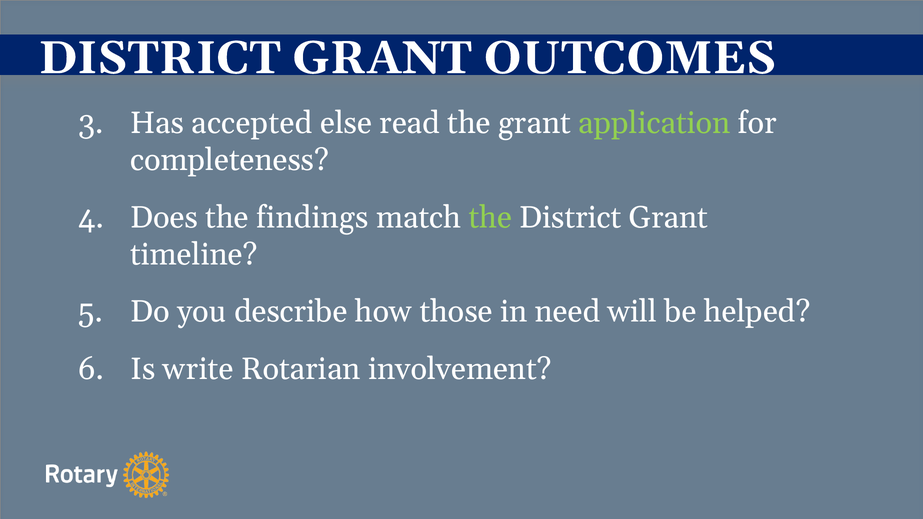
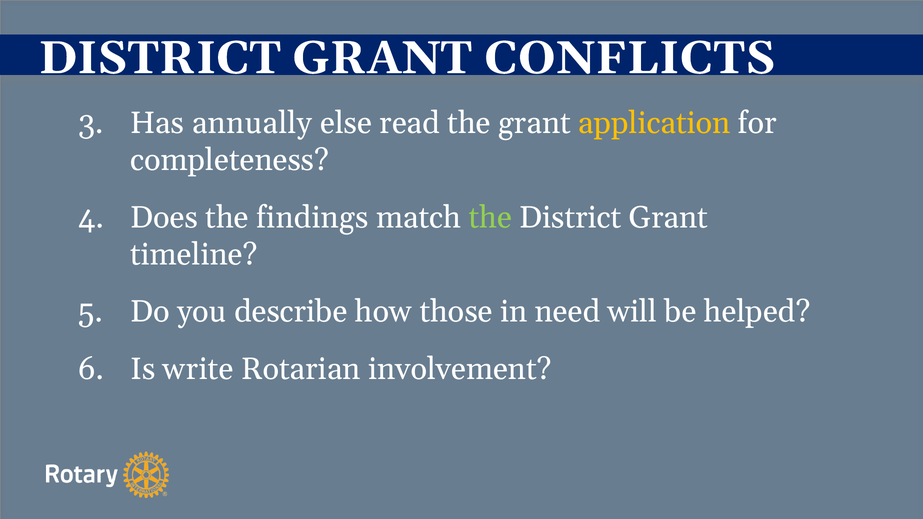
OUTCOMES: OUTCOMES -> CONFLICTS (630, 58)
accepted: accepted -> annually (252, 123)
application colour: light green -> yellow (654, 123)
